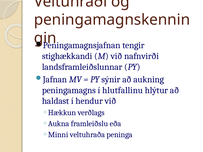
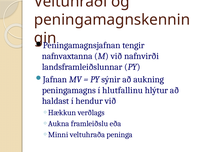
stighækkandi: stighækkandi -> nafnvaxtanna (67, 56)
